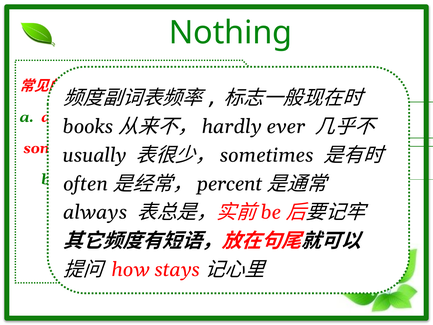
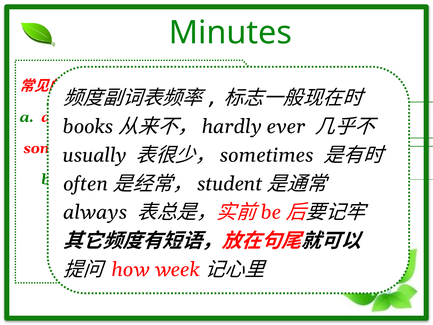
Nothing: Nothing -> Minutes (230, 33)
percent: percent -> student (230, 184)
stays: stays -> week (177, 269)
